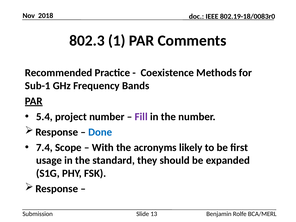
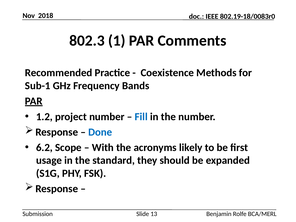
5.4: 5.4 -> 1.2 (44, 117)
Fill colour: purple -> blue (141, 117)
7.4: 7.4 -> 6.2 (44, 148)
